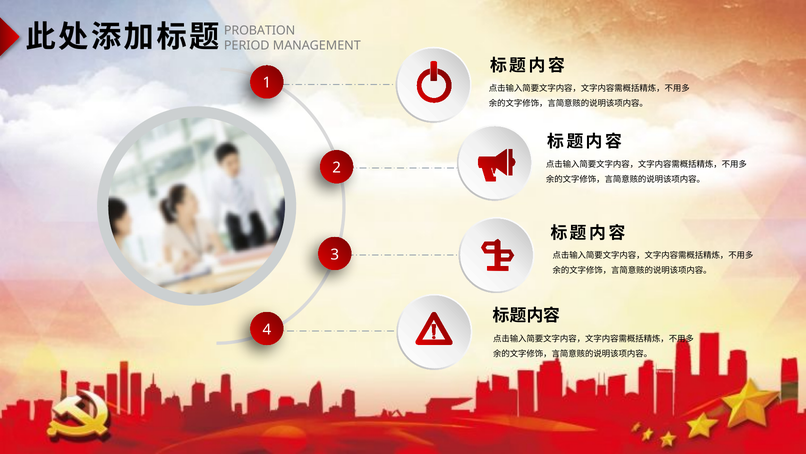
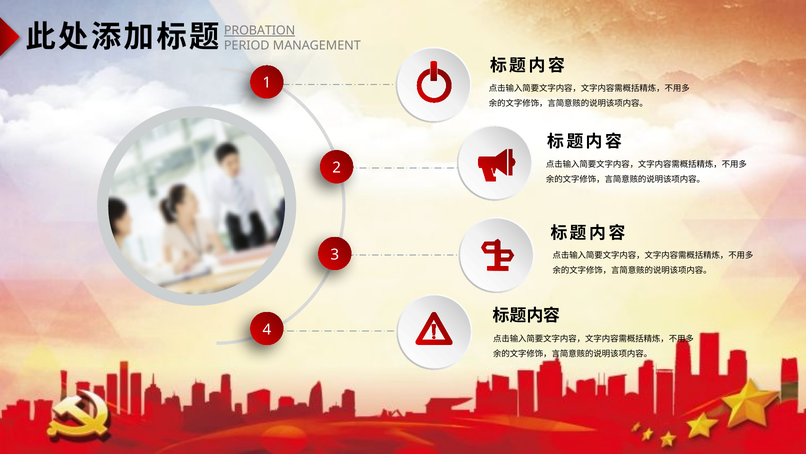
PROBATION underline: none -> present (260, 30)
